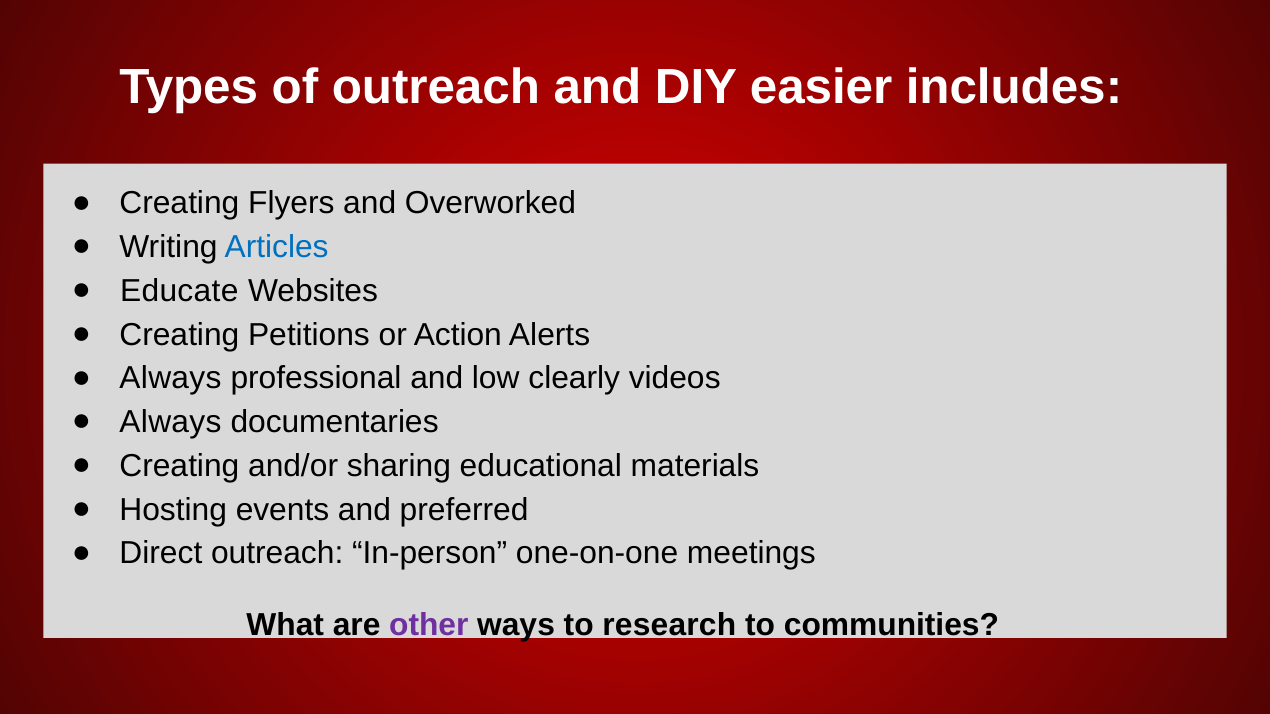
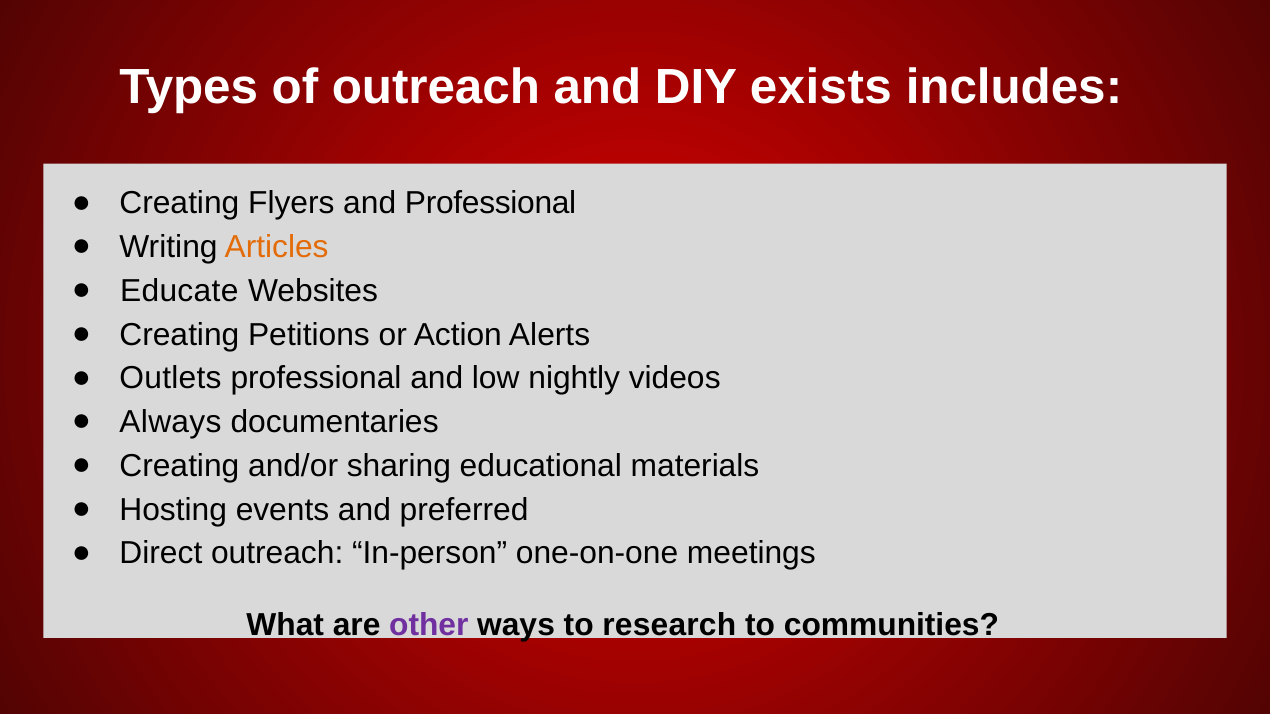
easier: easier -> exists (821, 87)
and Overworked: Overworked -> Professional (491, 203)
Articles colour: blue -> orange (277, 247)
Always: Always -> Outlets (170, 379)
clearly: clearly -> nightly (574, 379)
